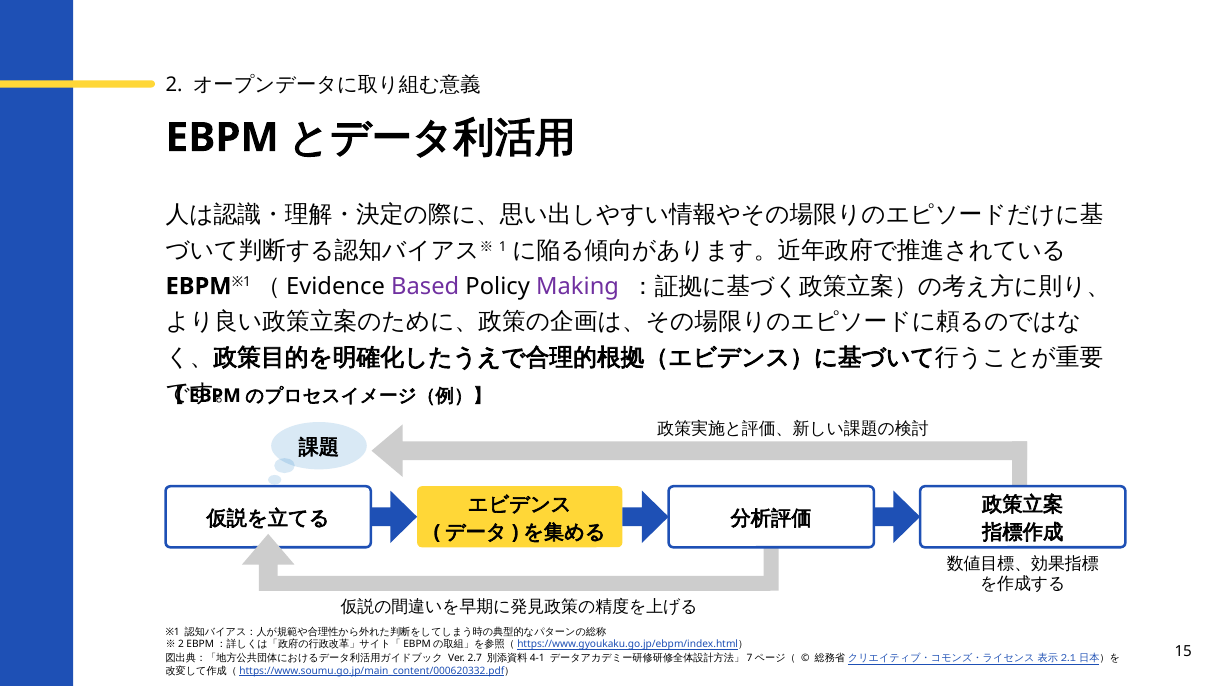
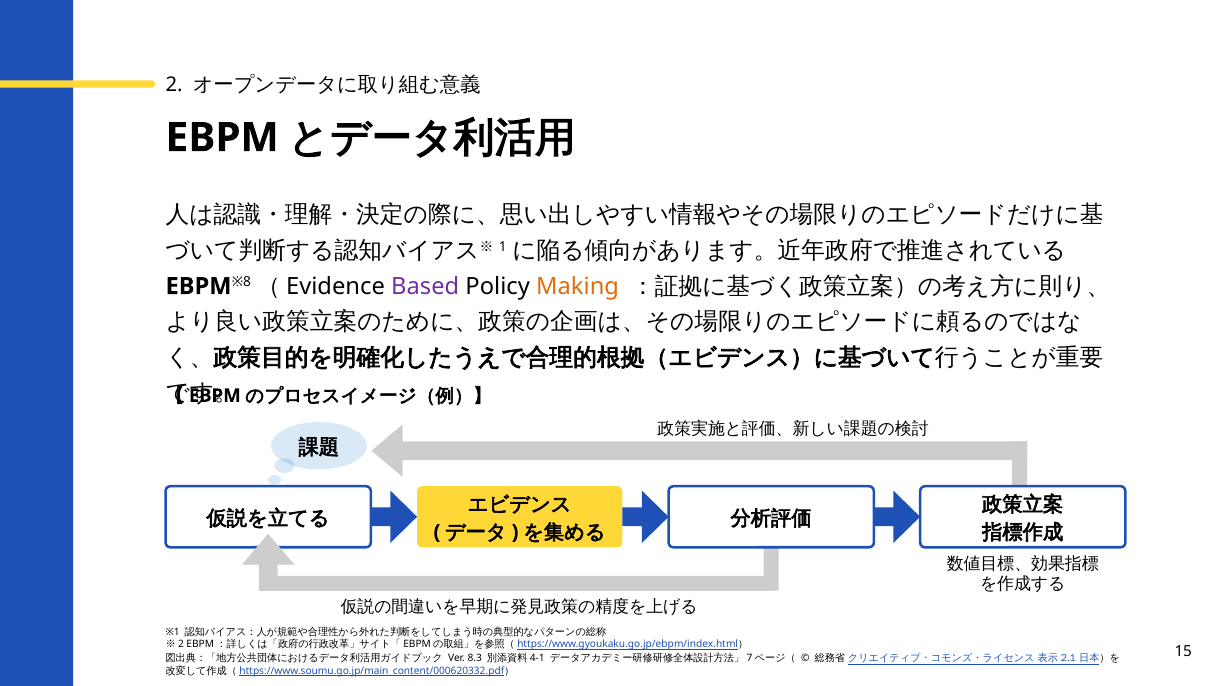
※1: ※1 -> ※8 (241, 282)
Making colour: purple -> orange (578, 286)
2.7: 2.7 -> 8.3 (475, 658)
